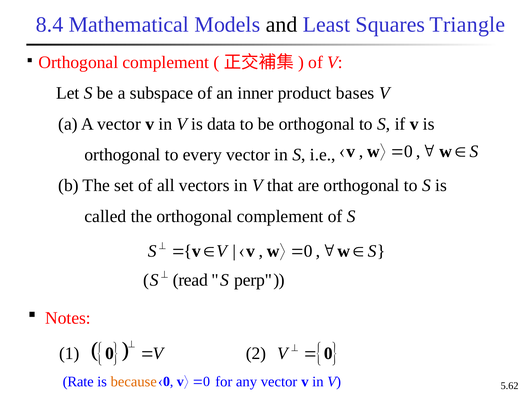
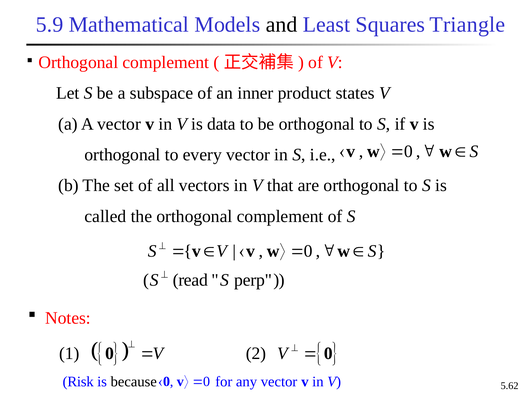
8.4: 8.4 -> 5.9 (50, 25)
bases: bases -> states (355, 93)
Rate: Rate -> Risk (78, 382)
because colour: orange -> black (134, 382)
